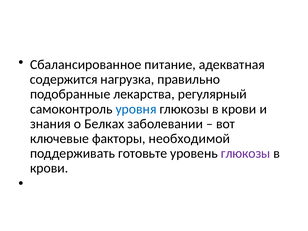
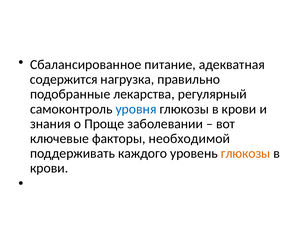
Белках: Белках -> Проще (104, 124)
готовьте: готовьте -> каждого (143, 153)
глюкозы colour: purple -> orange (246, 153)
